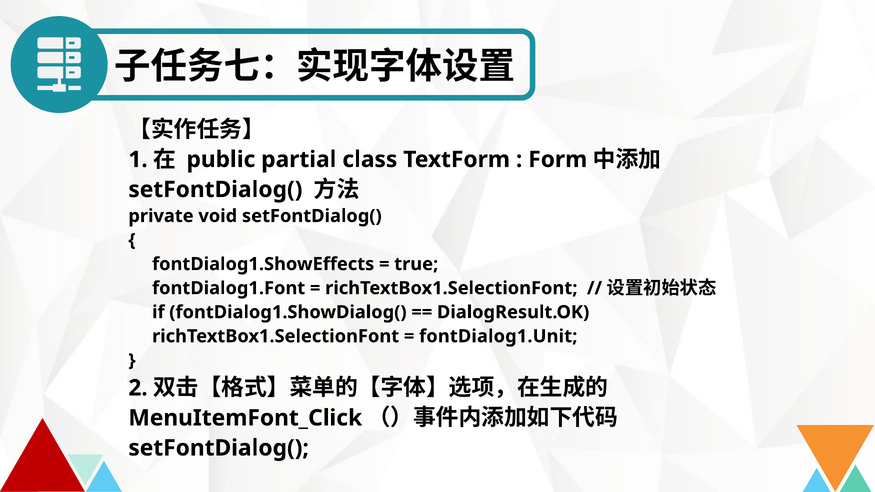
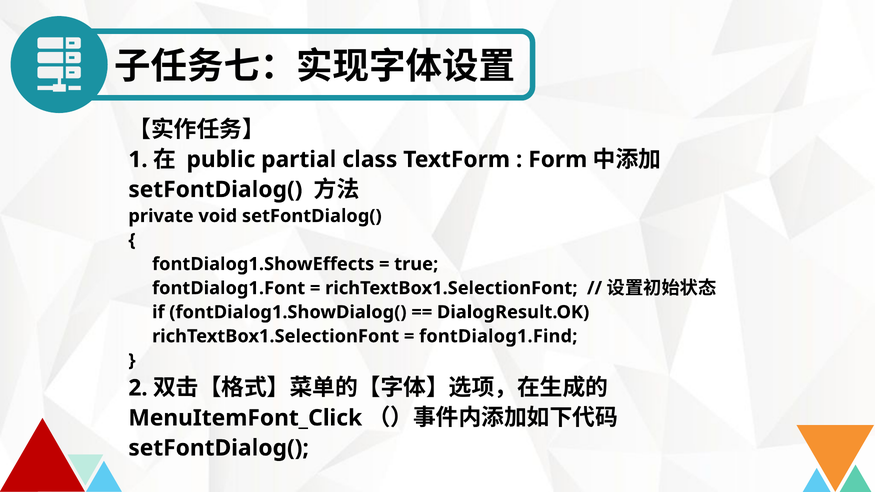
fontDialog1.Unit: fontDialog1.Unit -> fontDialog1.Find (498, 336)
